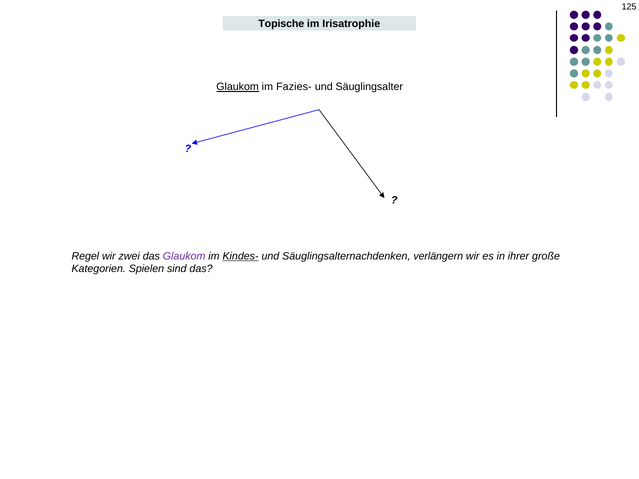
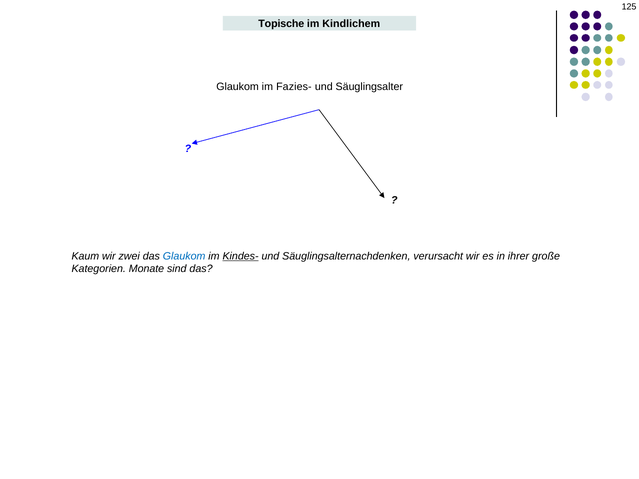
Irisatrophie: Irisatrophie -> Kindlichem (351, 24)
Glaukom underline: present -> none (238, 87)
Regel: Regel -> Kaum (85, 256)
Glaukom colour: purple -> blue (184, 256)
verlängern: verlängern -> verursacht (438, 256)
Spielen: Spielen -> Monate (146, 269)
